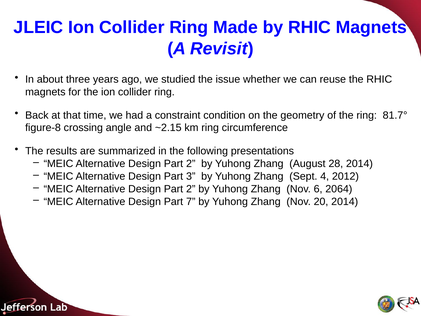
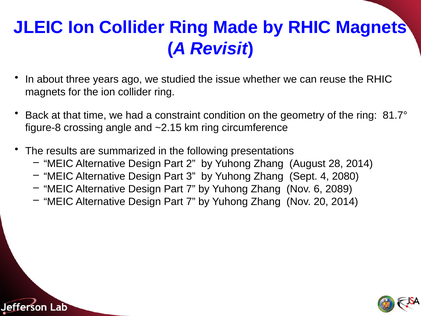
2012: 2012 -> 2080 (345, 176)
2: 2 -> 7 (191, 189)
2064: 2064 -> 2089 (339, 189)
